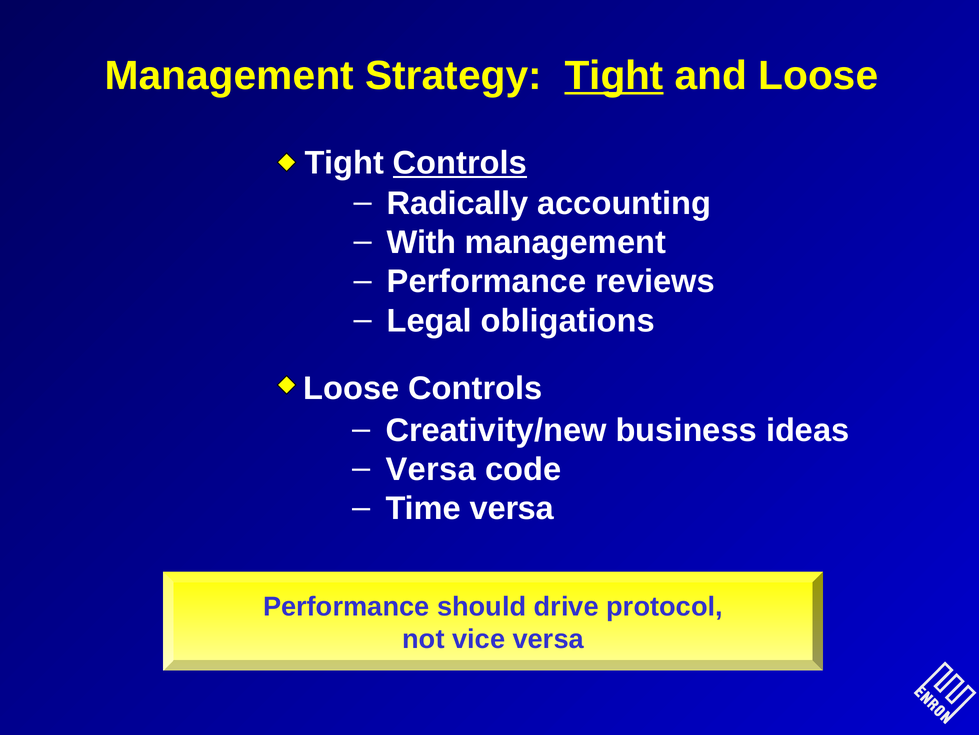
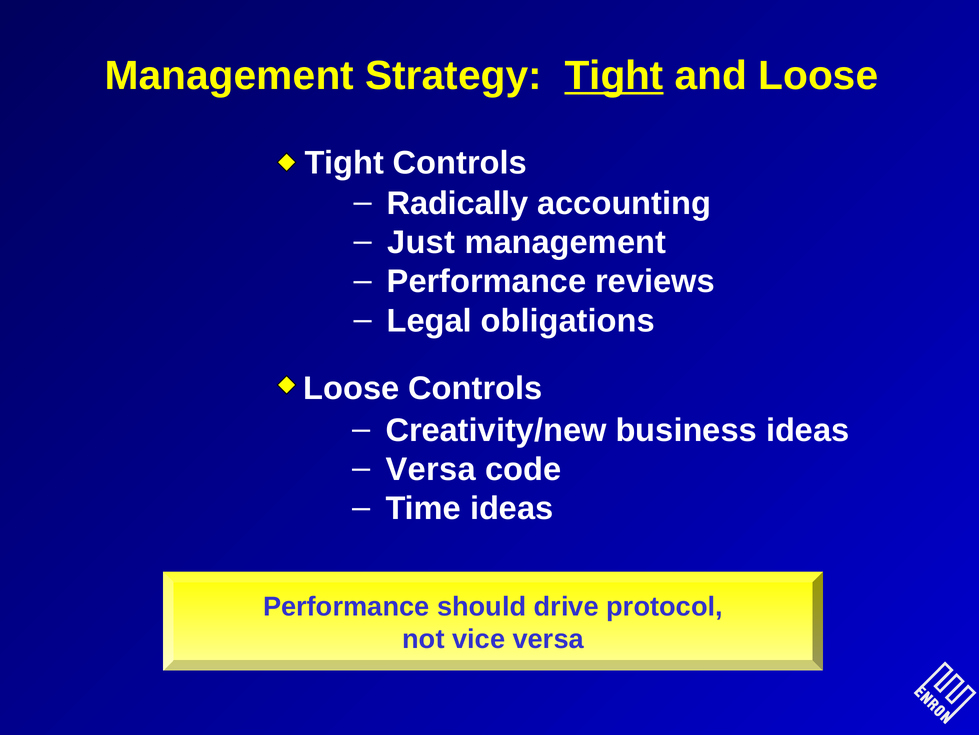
Controls underline: present -> none (460, 163)
With: With -> Just (421, 242)
Time versa: versa -> ideas (512, 508)
